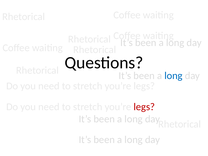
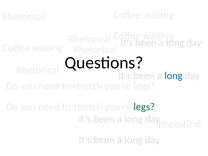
legs colour: red -> green (144, 107)
